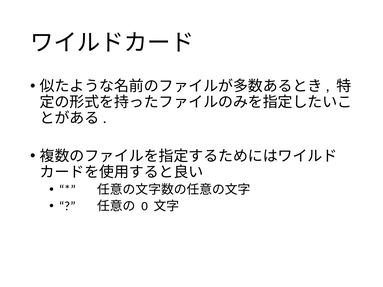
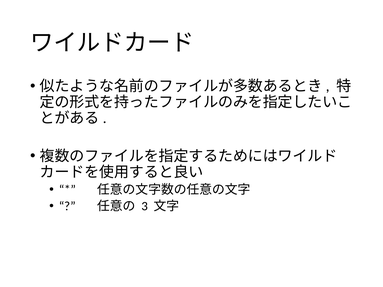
0: 0 -> 3 (145, 206)
